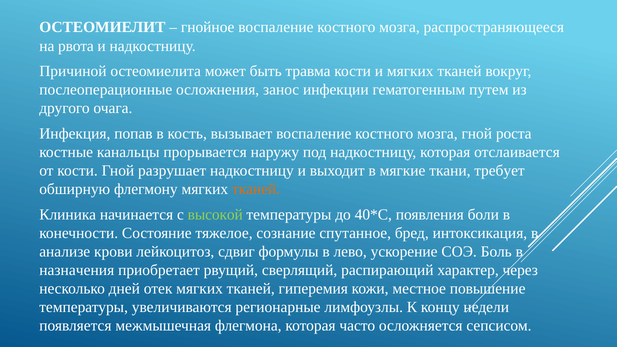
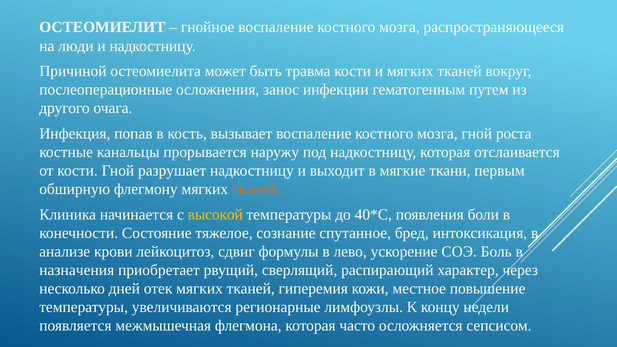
рвота: рвота -> люди (76, 46)
требует: требует -> первым (500, 171)
высокой colour: light green -> yellow (215, 215)
